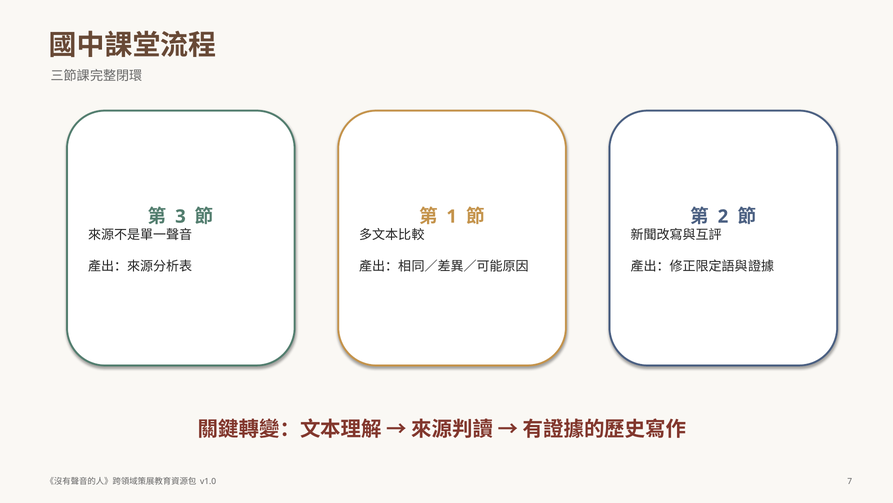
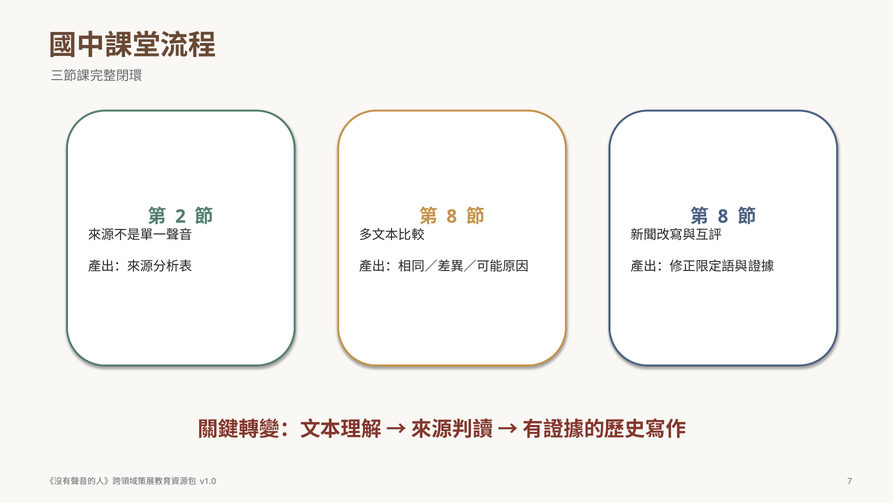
3: 3 -> 2 (180, 216)
1: 1 -> 8 (452, 216)
2: 2 -> 8 (723, 216)
